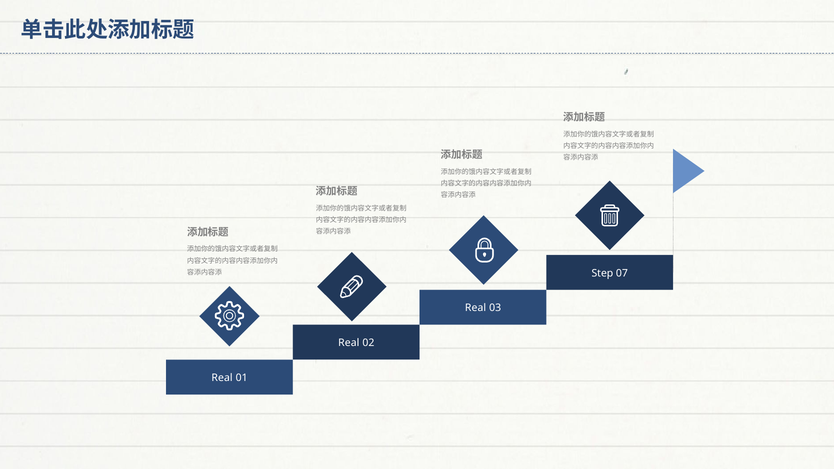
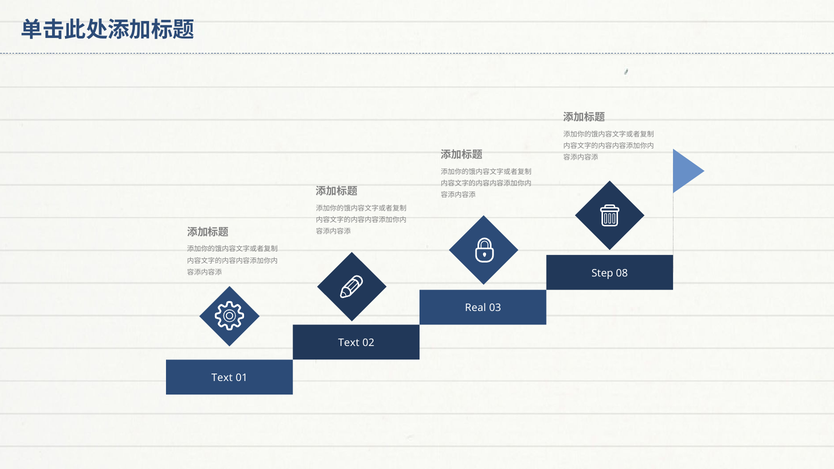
07: 07 -> 08 (622, 273)
Real: Real -> Text (349, 343)
Real: Real -> Text (222, 378)
